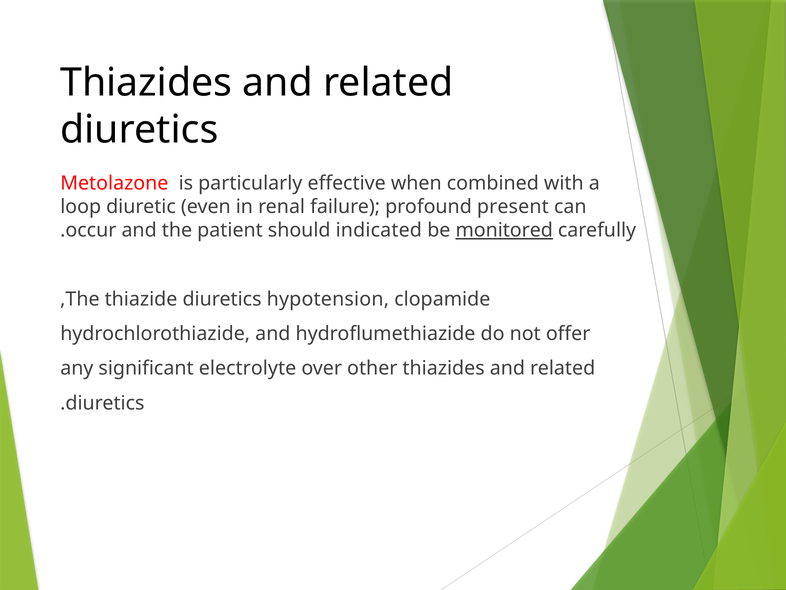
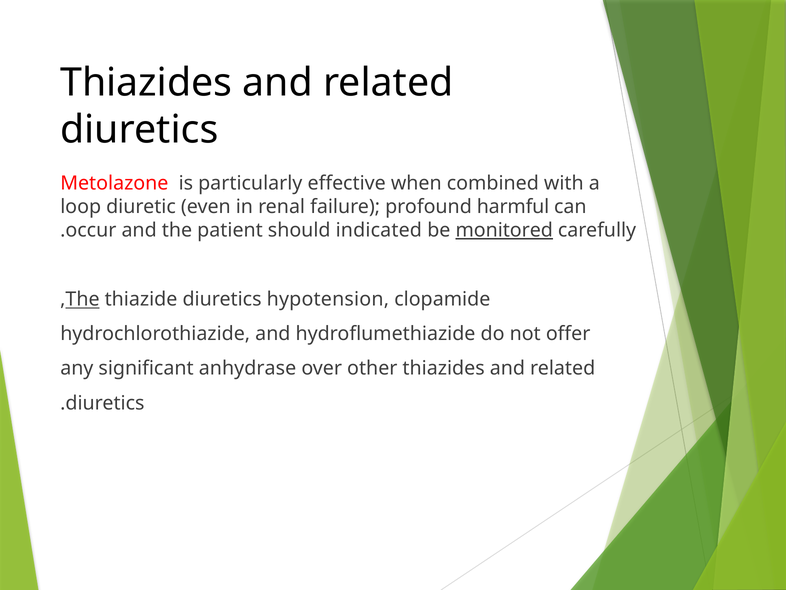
present: present -> harmful (513, 207)
The underline: none -> present (83, 299)
electrolyte: electrolyte -> anhydrase (247, 368)
